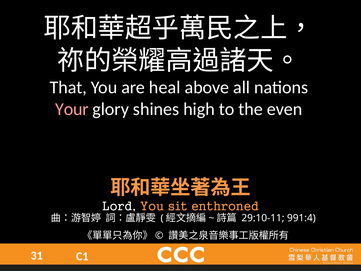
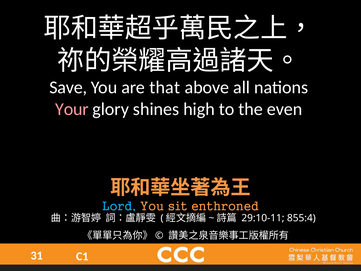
That: That -> Save (68, 87)
heal: heal -> that (165, 87)
Lord colour: white -> light blue (119, 206)
991:4: 991:4 -> 855:4 (301, 218)
